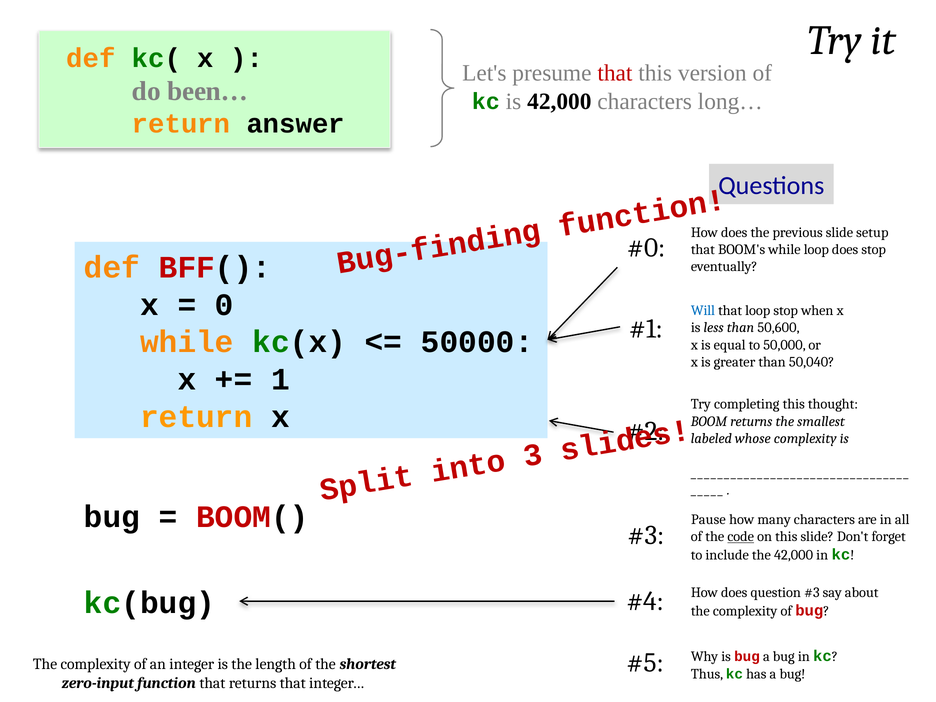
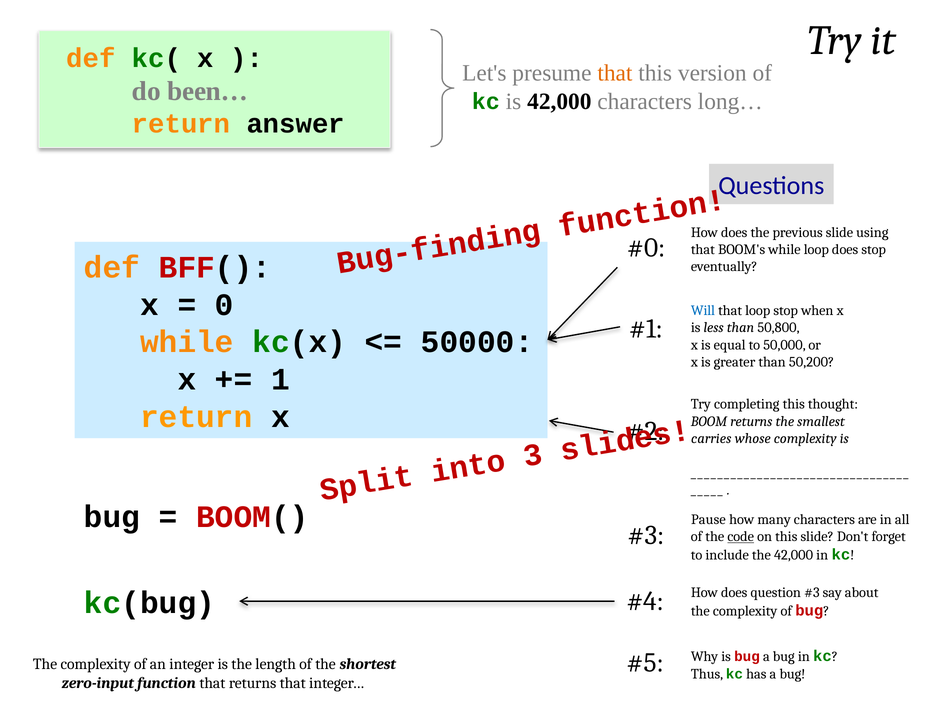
that colour: red -> orange (615, 73)
setup: setup -> using (872, 232)
50,600: 50,600 -> 50,800 (779, 328)
50,040: 50,040 -> 50,200 (812, 362)
labeled: labeled -> carries (711, 438)
